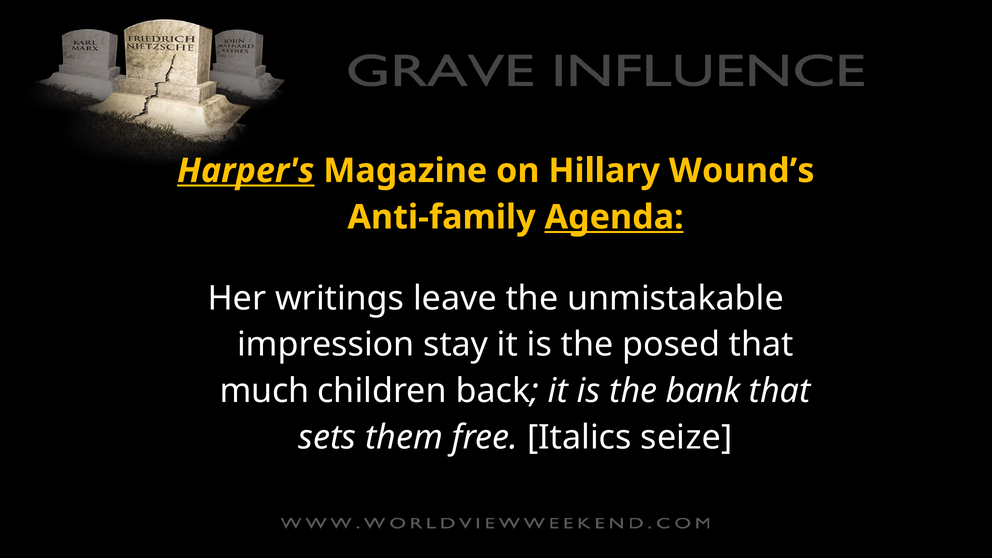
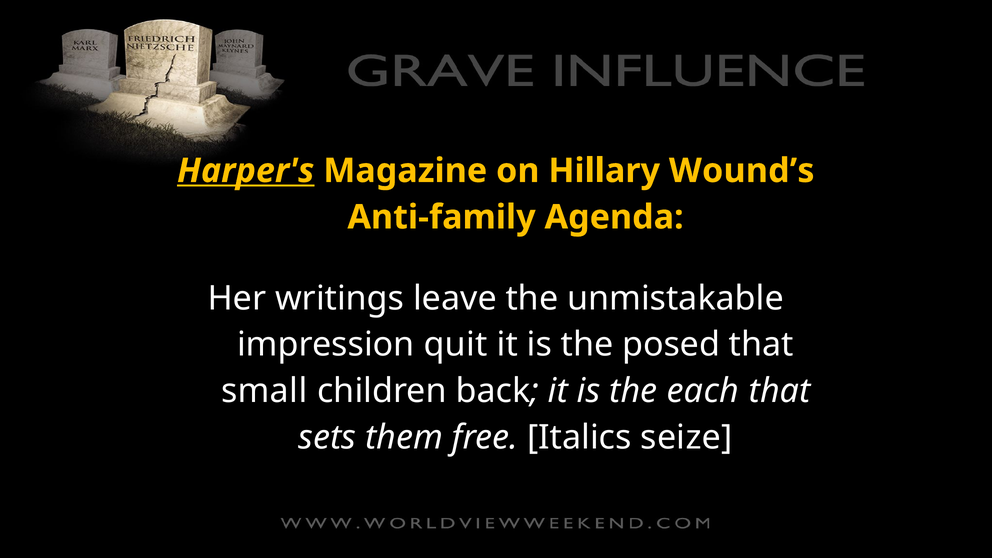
Agenda underline: present -> none (614, 217)
stay: stay -> quit (456, 345)
much: much -> small (264, 391)
bank: bank -> each (703, 391)
